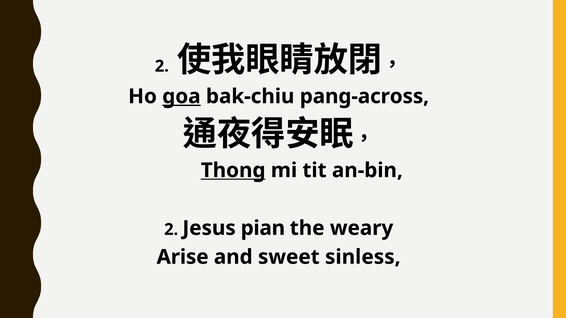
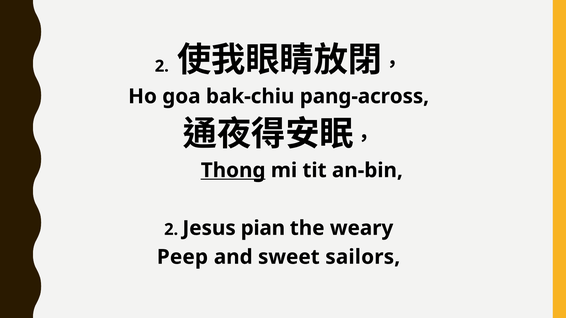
goa underline: present -> none (181, 96)
Arise: Arise -> Peep (182, 257)
sinless: sinless -> sailors (363, 257)
